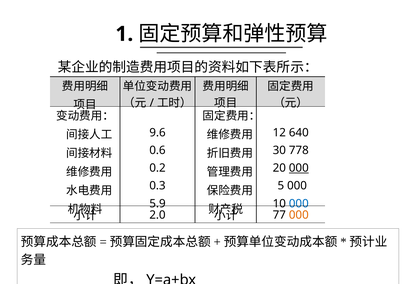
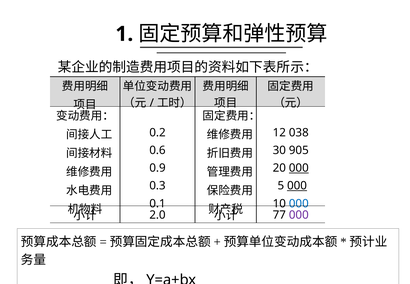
9.6: 9.6 -> 0.2 (157, 133)
640: 640 -> 038 (299, 133)
778: 778 -> 905 (299, 150)
0.2: 0.2 -> 0.9 (157, 168)
000 underline: none -> present (297, 186)
5.9: 5.9 -> 0.1 (157, 203)
000 colour: orange -> purple (299, 215)
